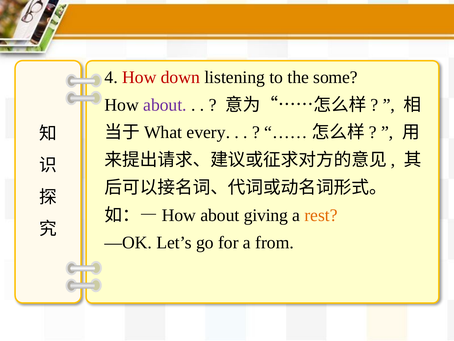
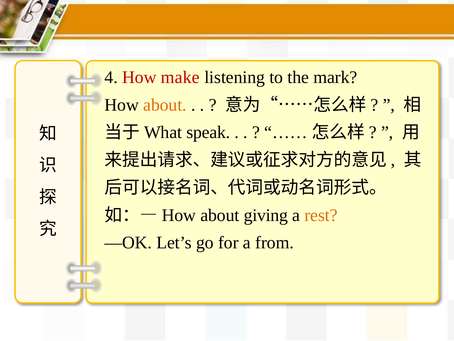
down: down -> make (180, 77)
some: some -> mark (335, 77)
about colour: purple -> orange (165, 105)
every: every -> speak (208, 132)
